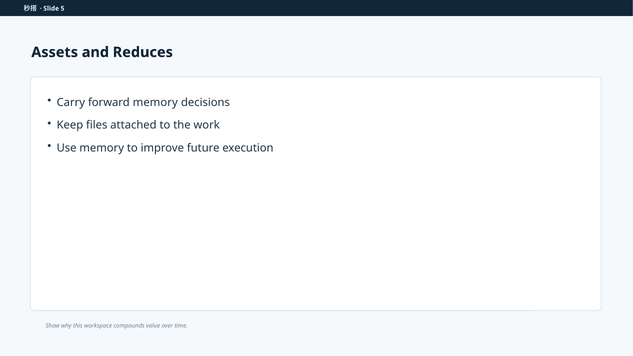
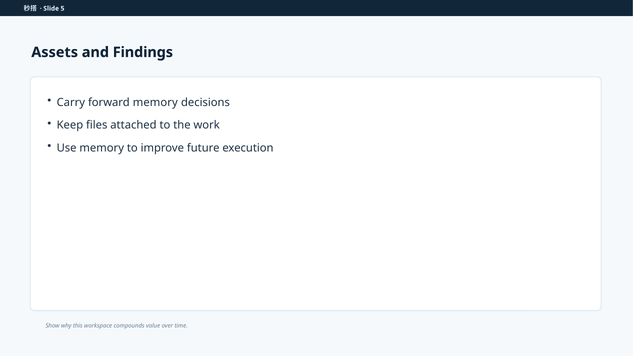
Reduces: Reduces -> Findings (143, 52)
